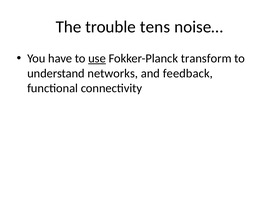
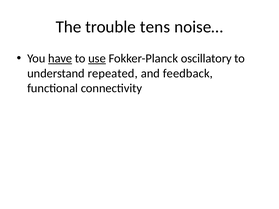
have underline: none -> present (60, 59)
transform: transform -> oscillatory (206, 59)
networks: networks -> repeated (113, 73)
